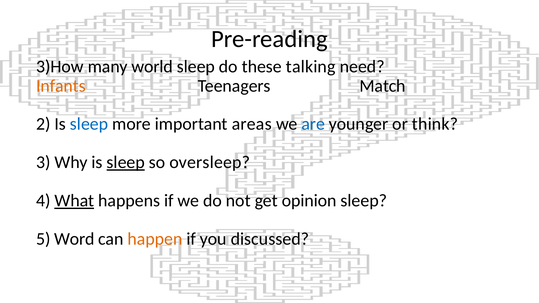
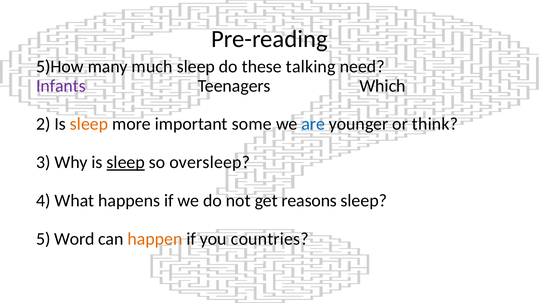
3)How: 3)How -> 5)How (60, 67)
world: world -> much (152, 67)
Infants colour: orange -> purple (61, 86)
Match: Match -> Which (383, 86)
sleep colour: blue -> orange (89, 124)
areas: areas -> some (252, 124)
What underline: present -> none (74, 201)
opinion: opinion -> reasons (309, 201)
discussed: discussed -> countries (270, 239)
